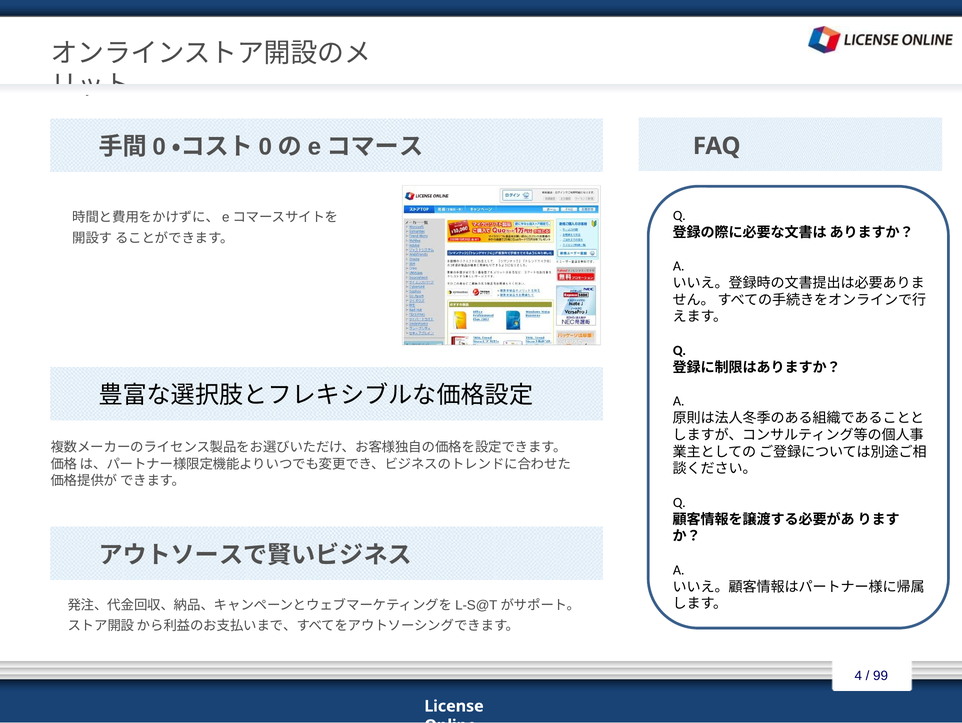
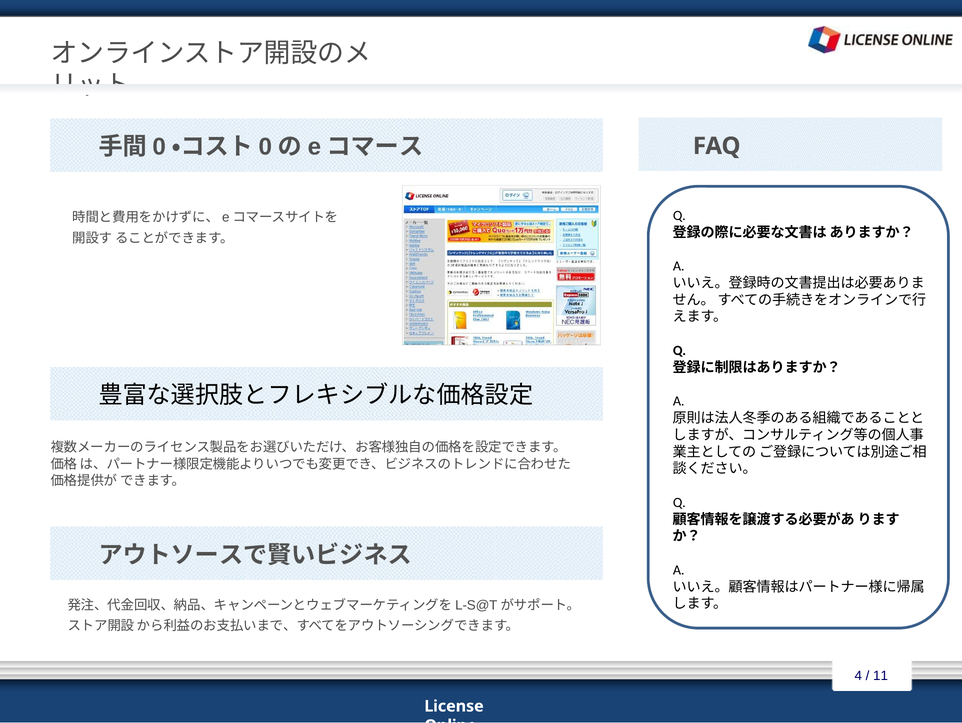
99: 99 -> 11 (881, 676)
